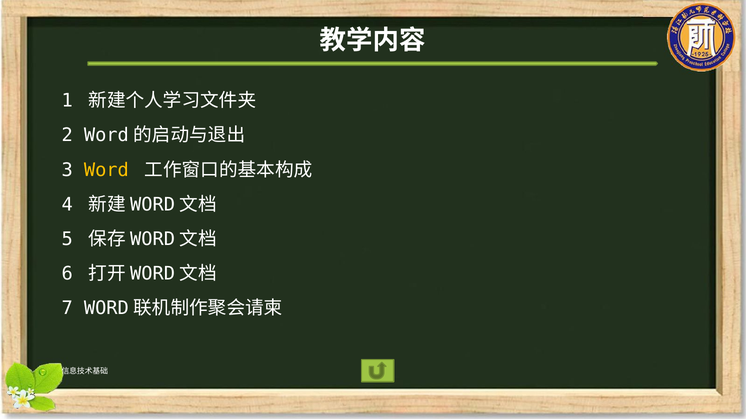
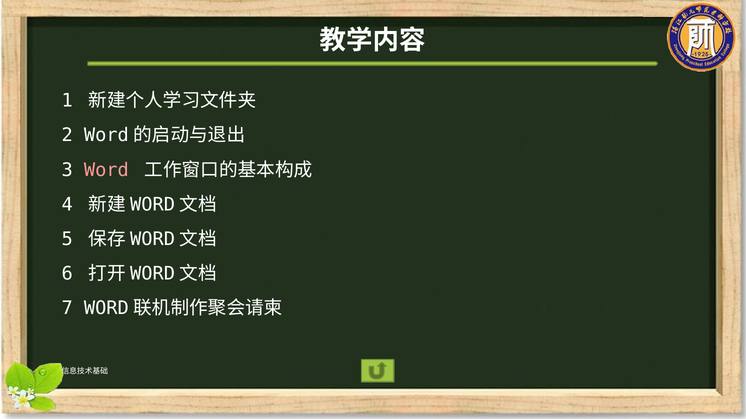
Word colour: yellow -> pink (106, 170)
